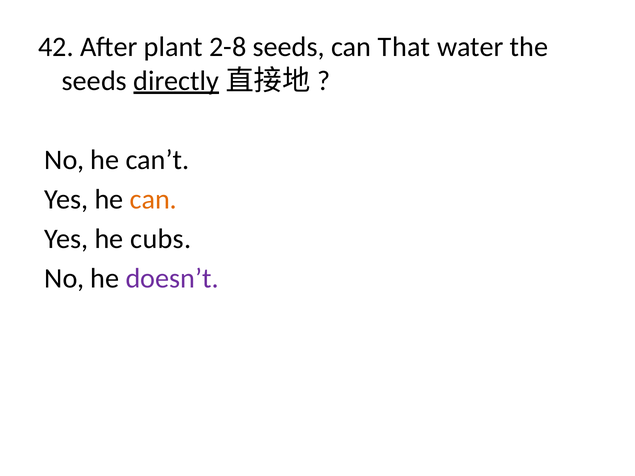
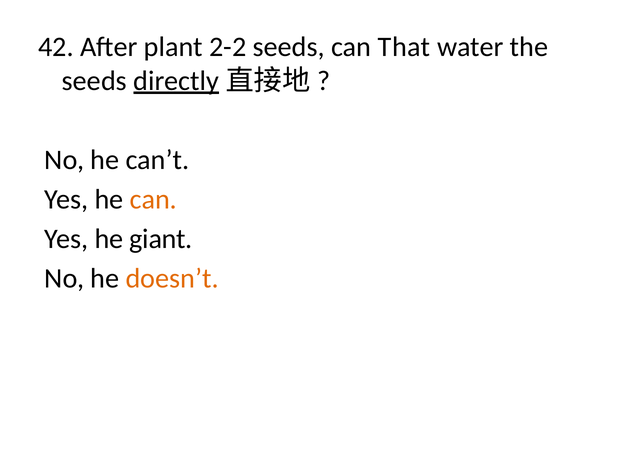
2-8: 2-8 -> 2-2 (228, 47)
cubs: cubs -> giant (161, 239)
doesn’t colour: purple -> orange (172, 278)
